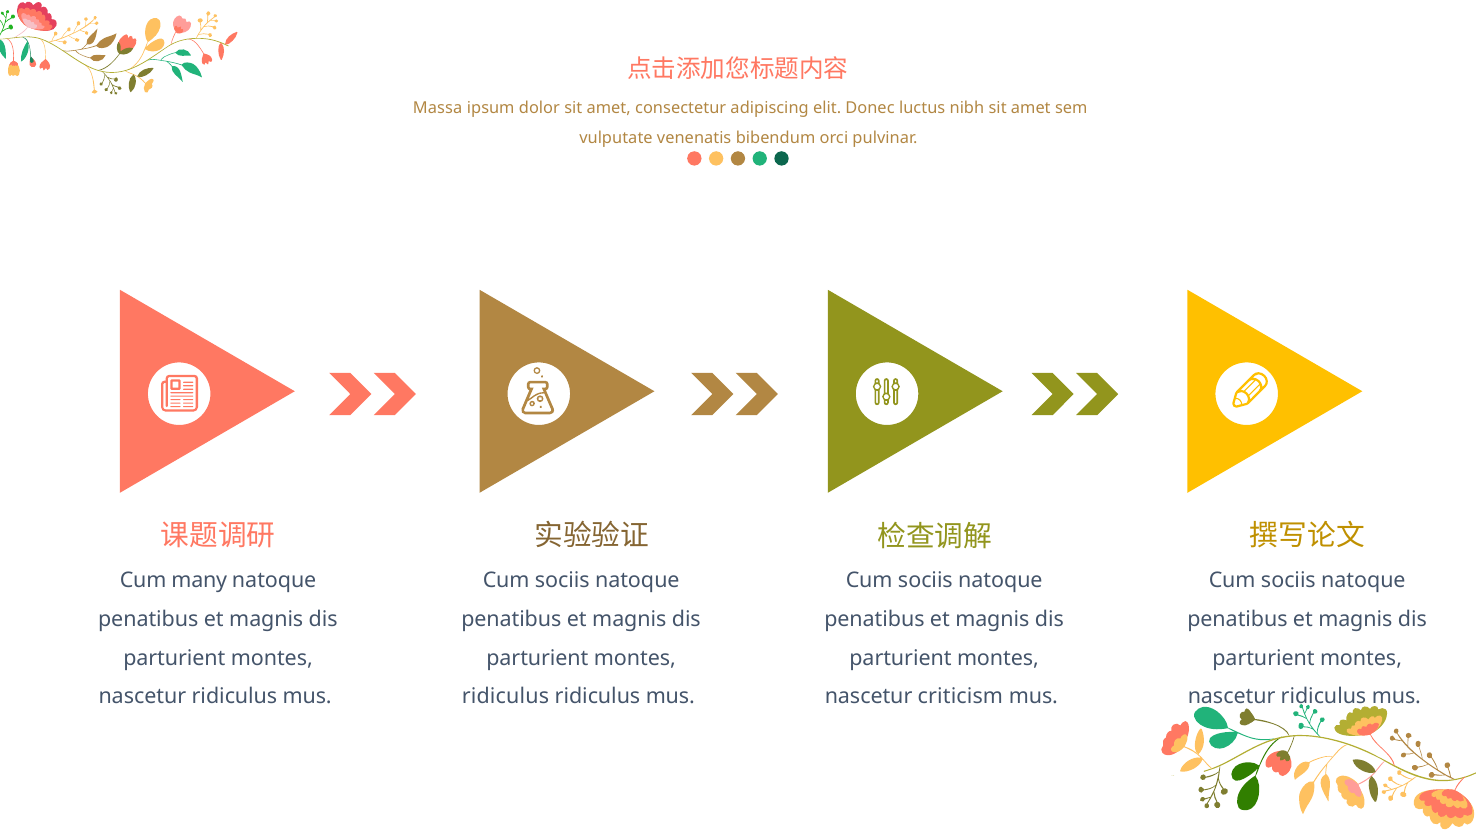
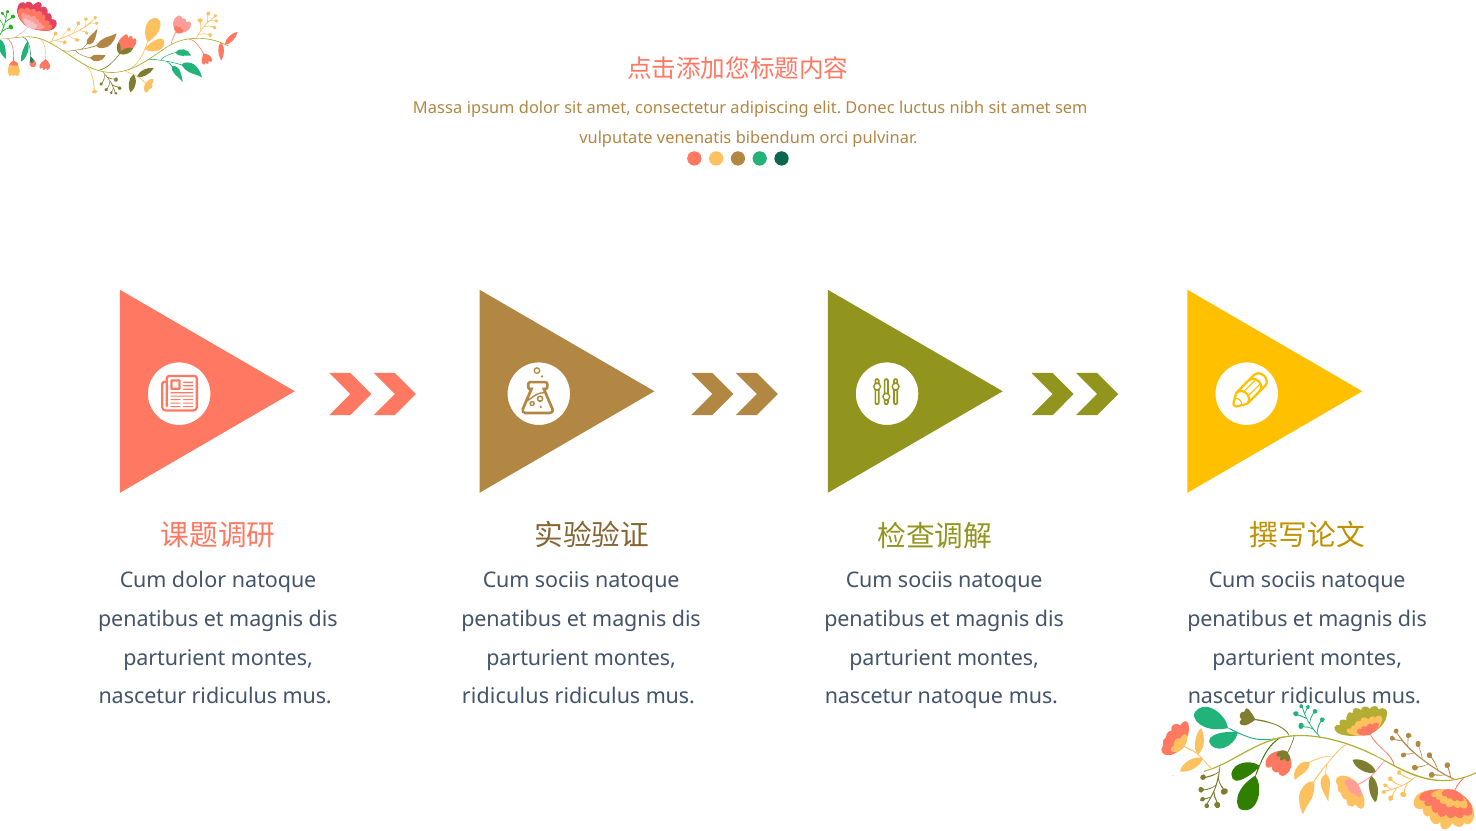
Cum many: many -> dolor (199, 580)
nascetur criticism: criticism -> natoque (960, 696)
